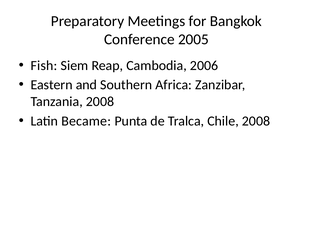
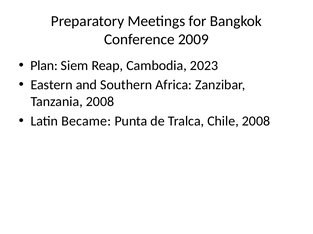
2005: 2005 -> 2009 (193, 39)
Fish: Fish -> Plan (44, 66)
2006: 2006 -> 2023 (204, 66)
